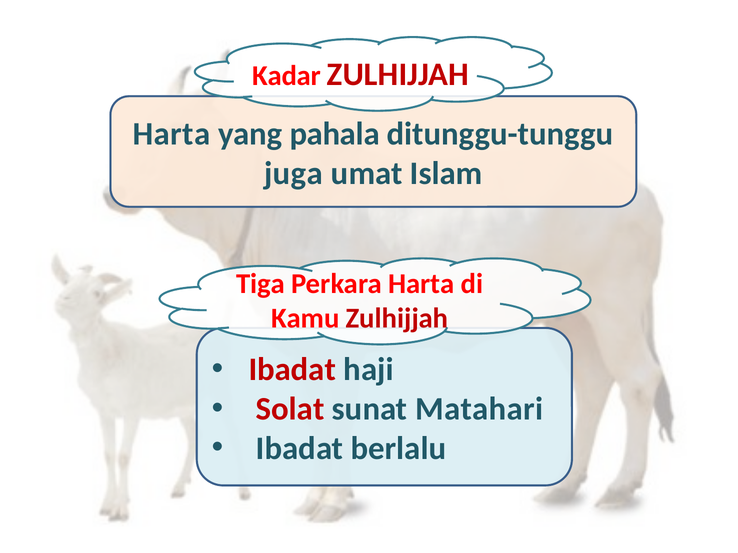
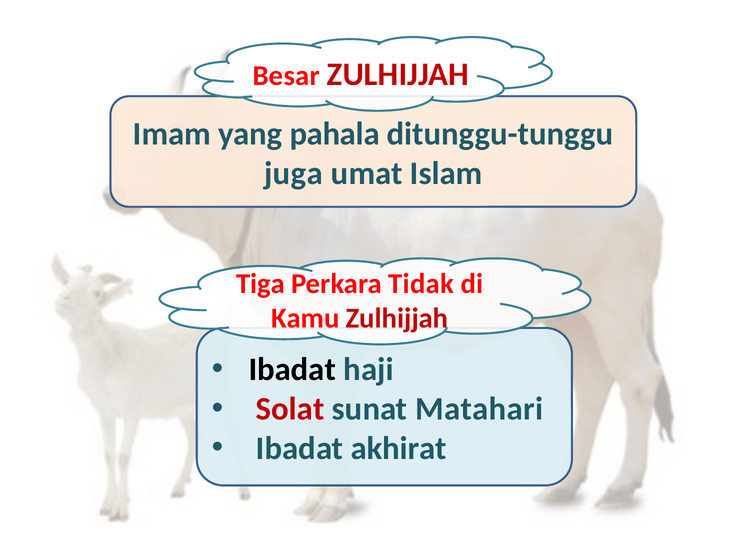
Kadar: Kadar -> Besar (286, 76)
Harta: Harta -> Imam (172, 134)
Perkara Harta: Harta -> Tidak (421, 284)
Ibadat colour: red -> black (292, 370)
berlalu: berlalu -> akhirat (399, 449)
